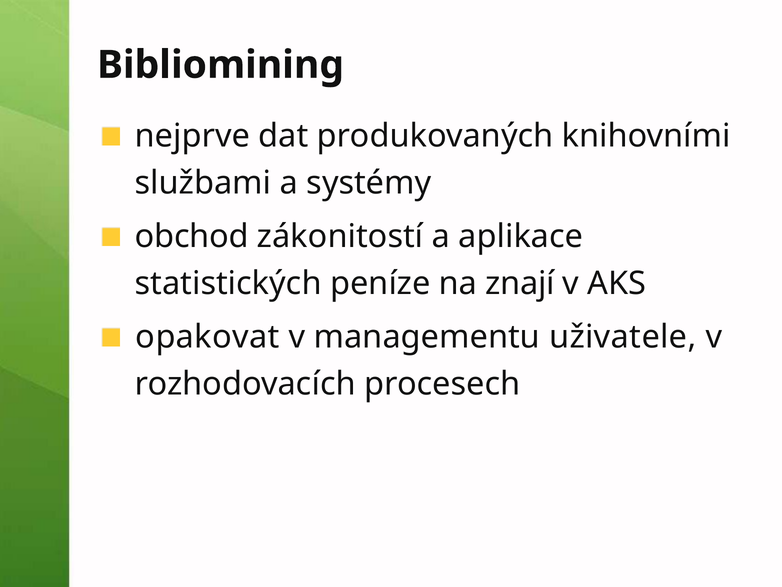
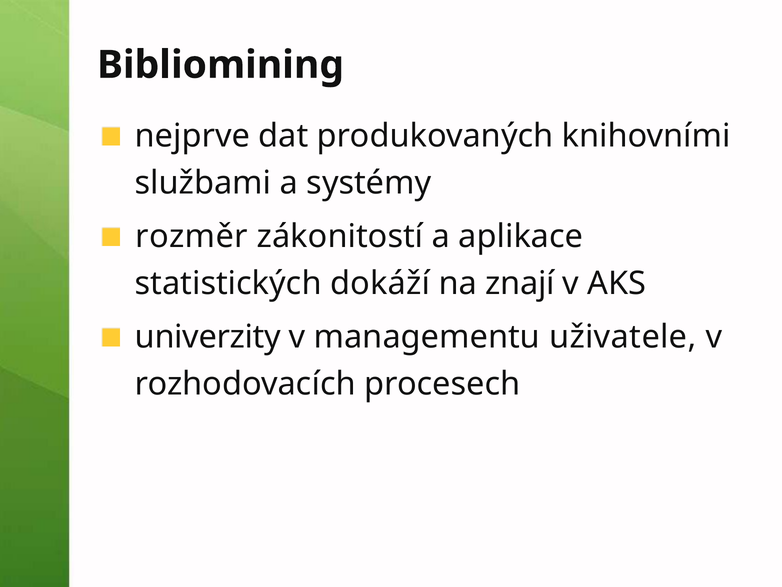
obchod: obchod -> rozměr (192, 236)
peníze: peníze -> dokáží (380, 283)
opakovat: opakovat -> univerzity (208, 337)
